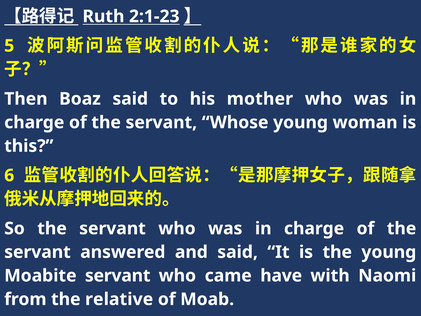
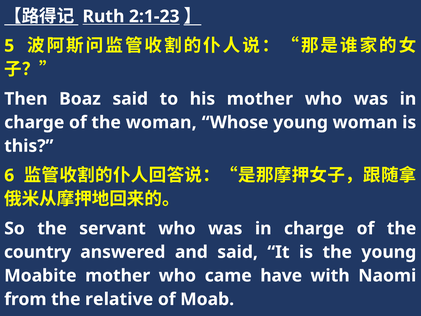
servant: servant -> woman (161, 122)
servant: servant -> country (38, 252)
Moabite servant: servant -> mother (118, 275)
